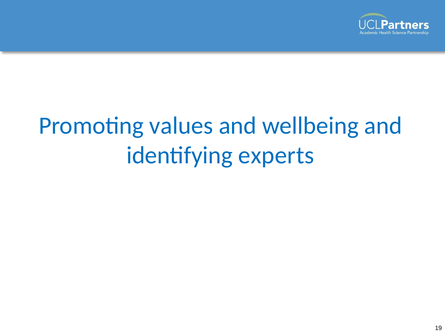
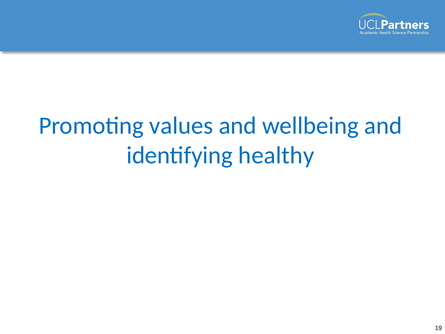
experts: experts -> healthy (276, 155)
